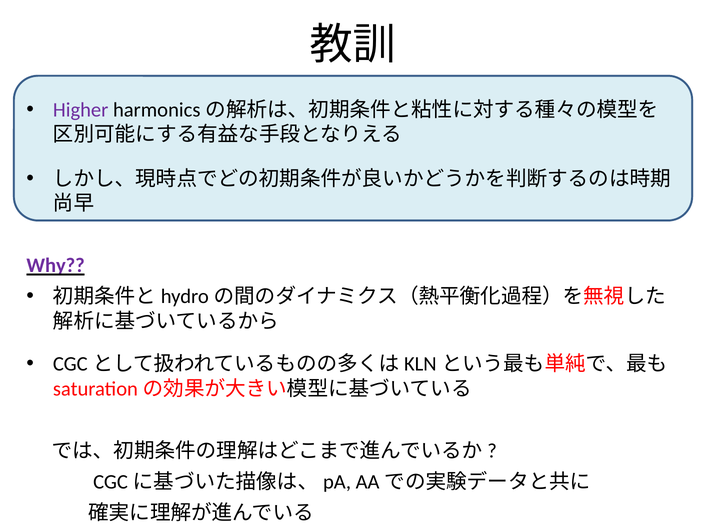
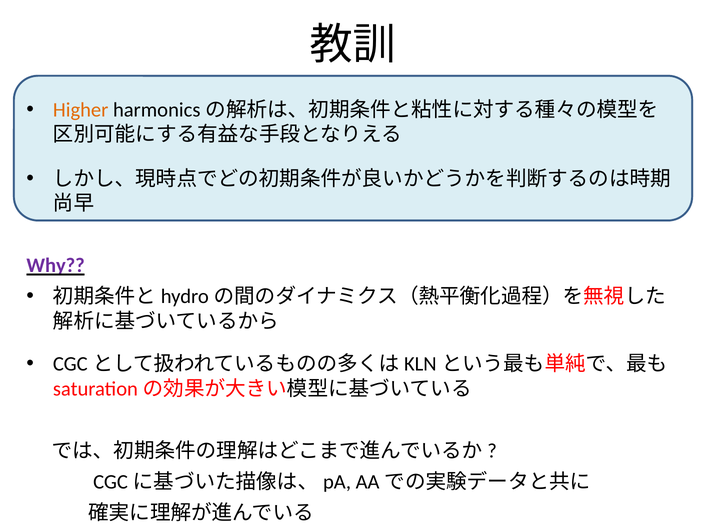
Higher colour: purple -> orange (81, 110)
